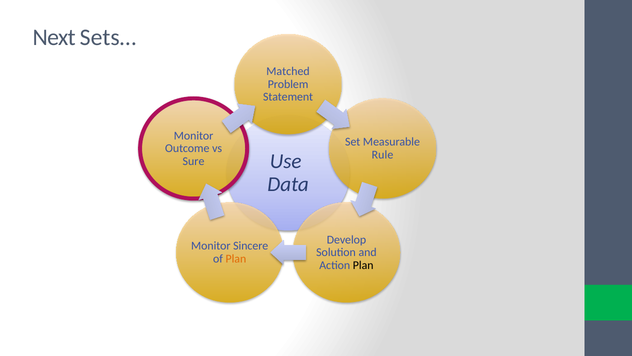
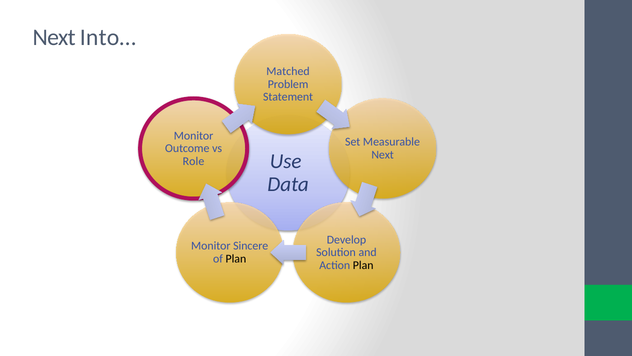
Sets…: Sets… -> Into… (108, 38)
Rule: Rule -> Next (383, 155)
Sure: Sure -> Role (193, 161)
Plan colour: orange -> black (236, 258)
